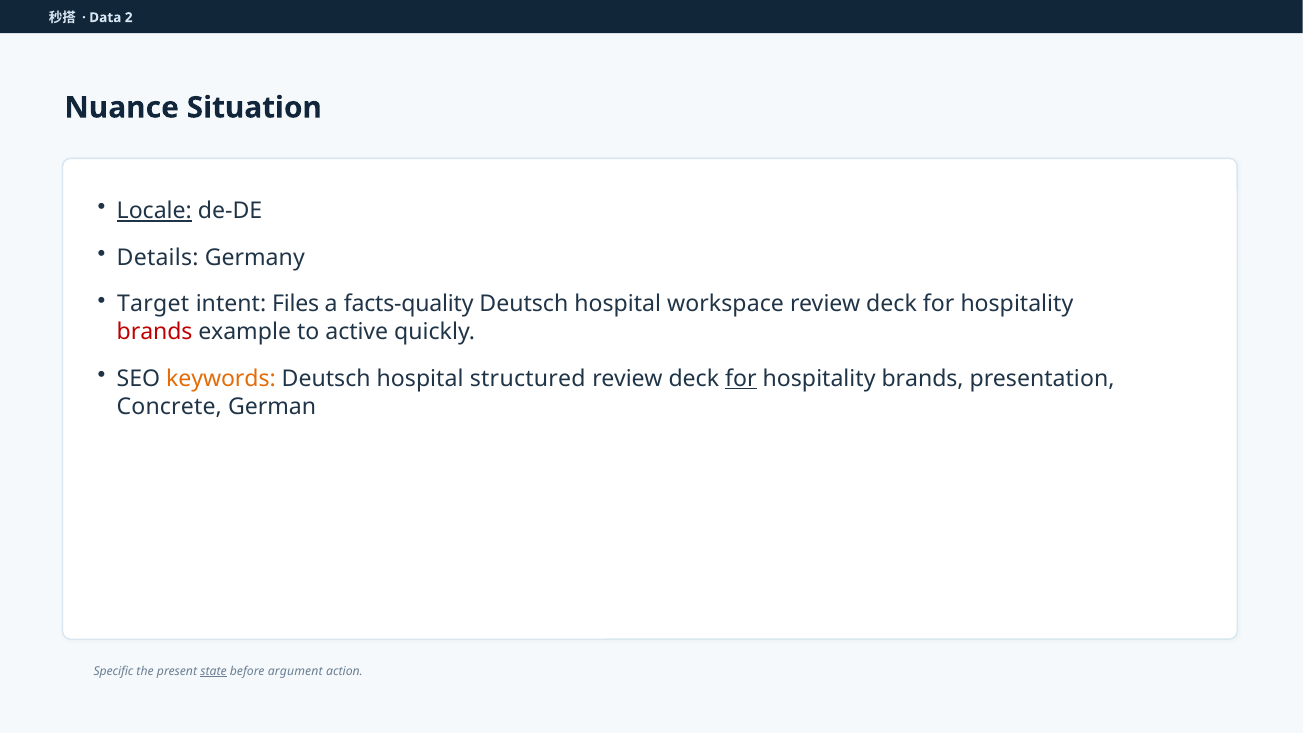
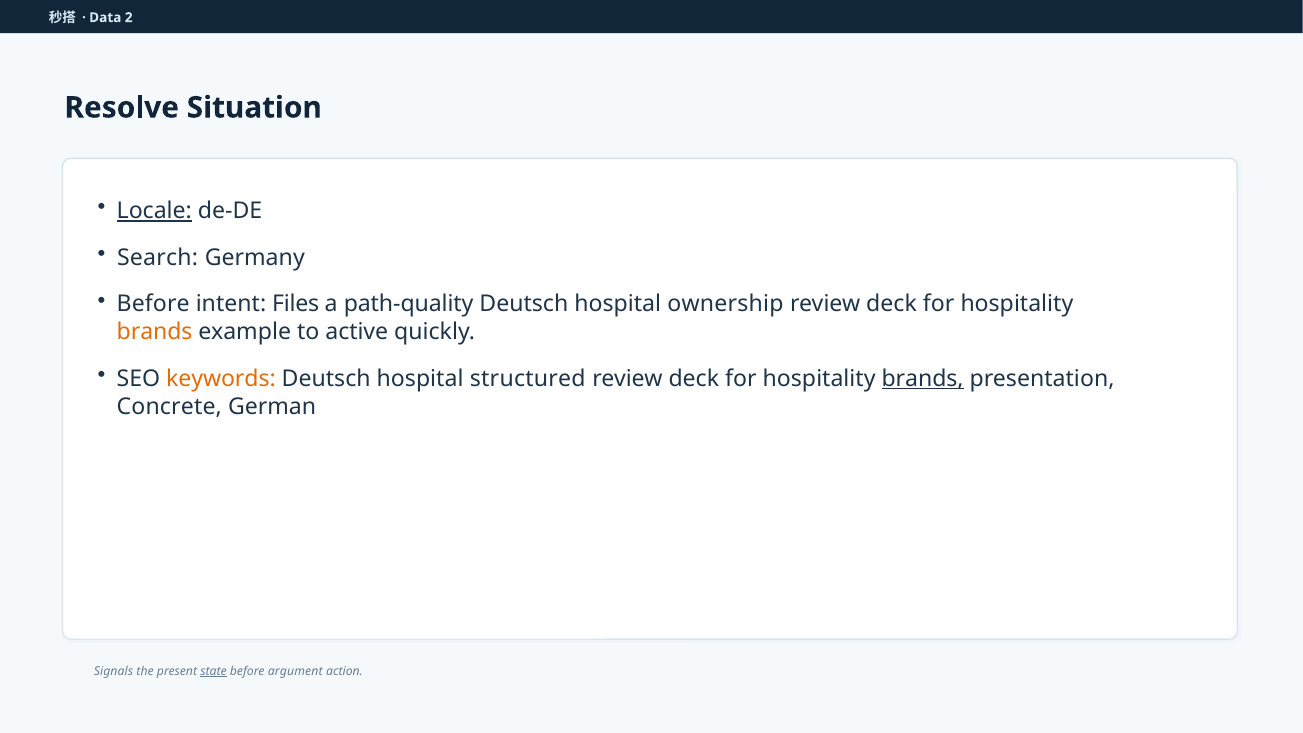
Nuance: Nuance -> Resolve (122, 108)
Details: Details -> Search (158, 258)
Target: Target -> Before (153, 304)
facts-quality: facts-quality -> path-quality (409, 304)
workspace: workspace -> ownership (725, 304)
brands colour: red -> orange (155, 332)
for underline: present -> none (741, 379)
brands underline: none -> present (923, 379)
Specific: Specific -> Signals (113, 671)
